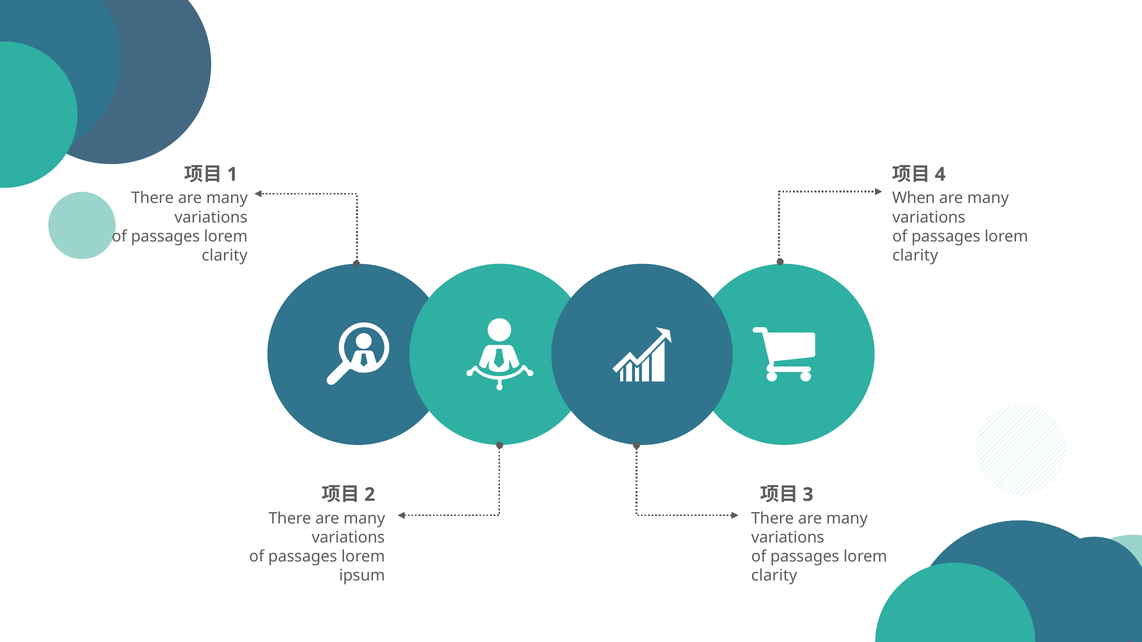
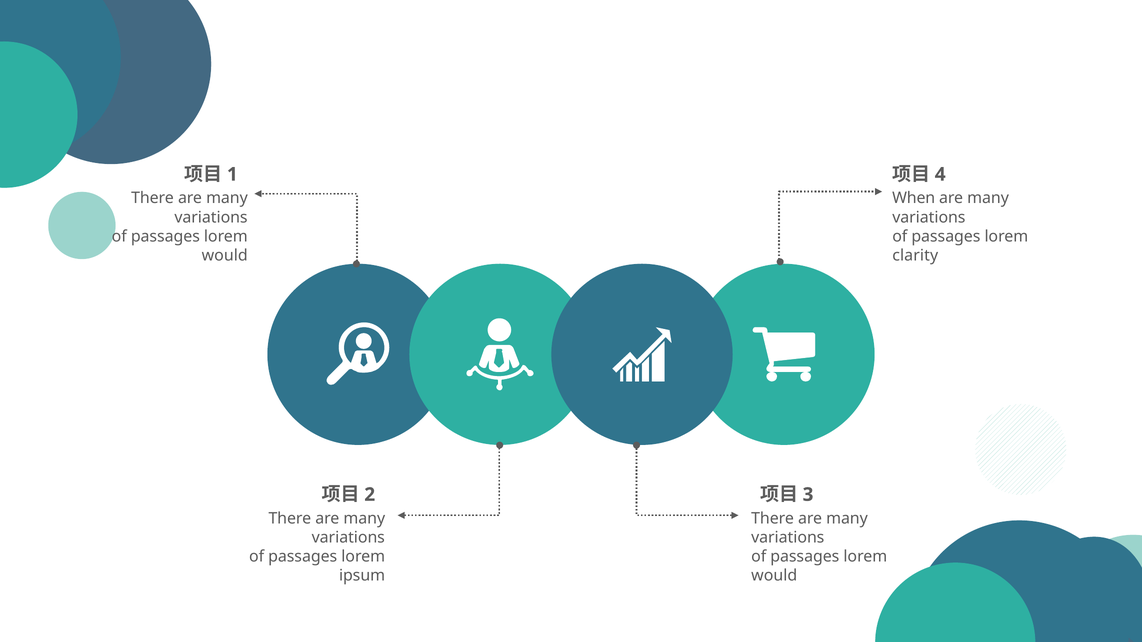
clarity: clarity -> would (225, 255)
clarity: clarity -> would (774, 576)
